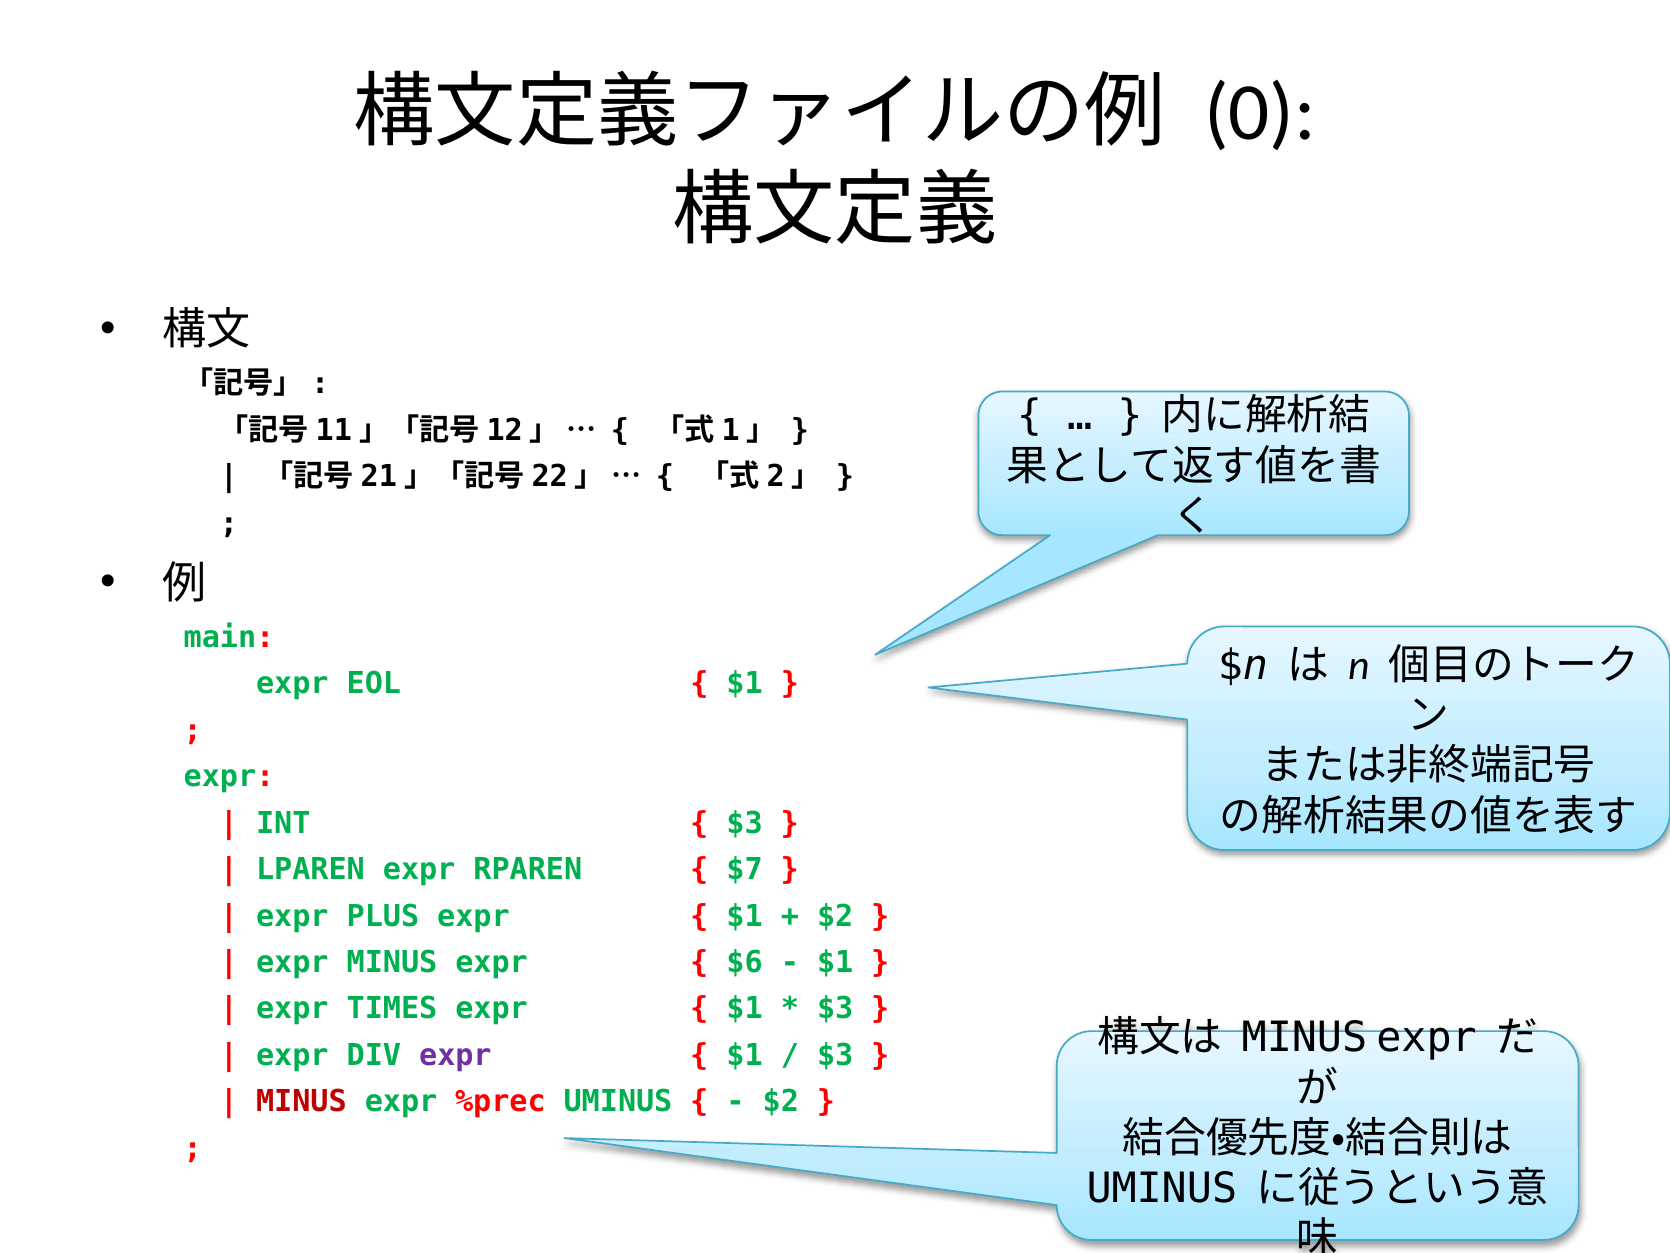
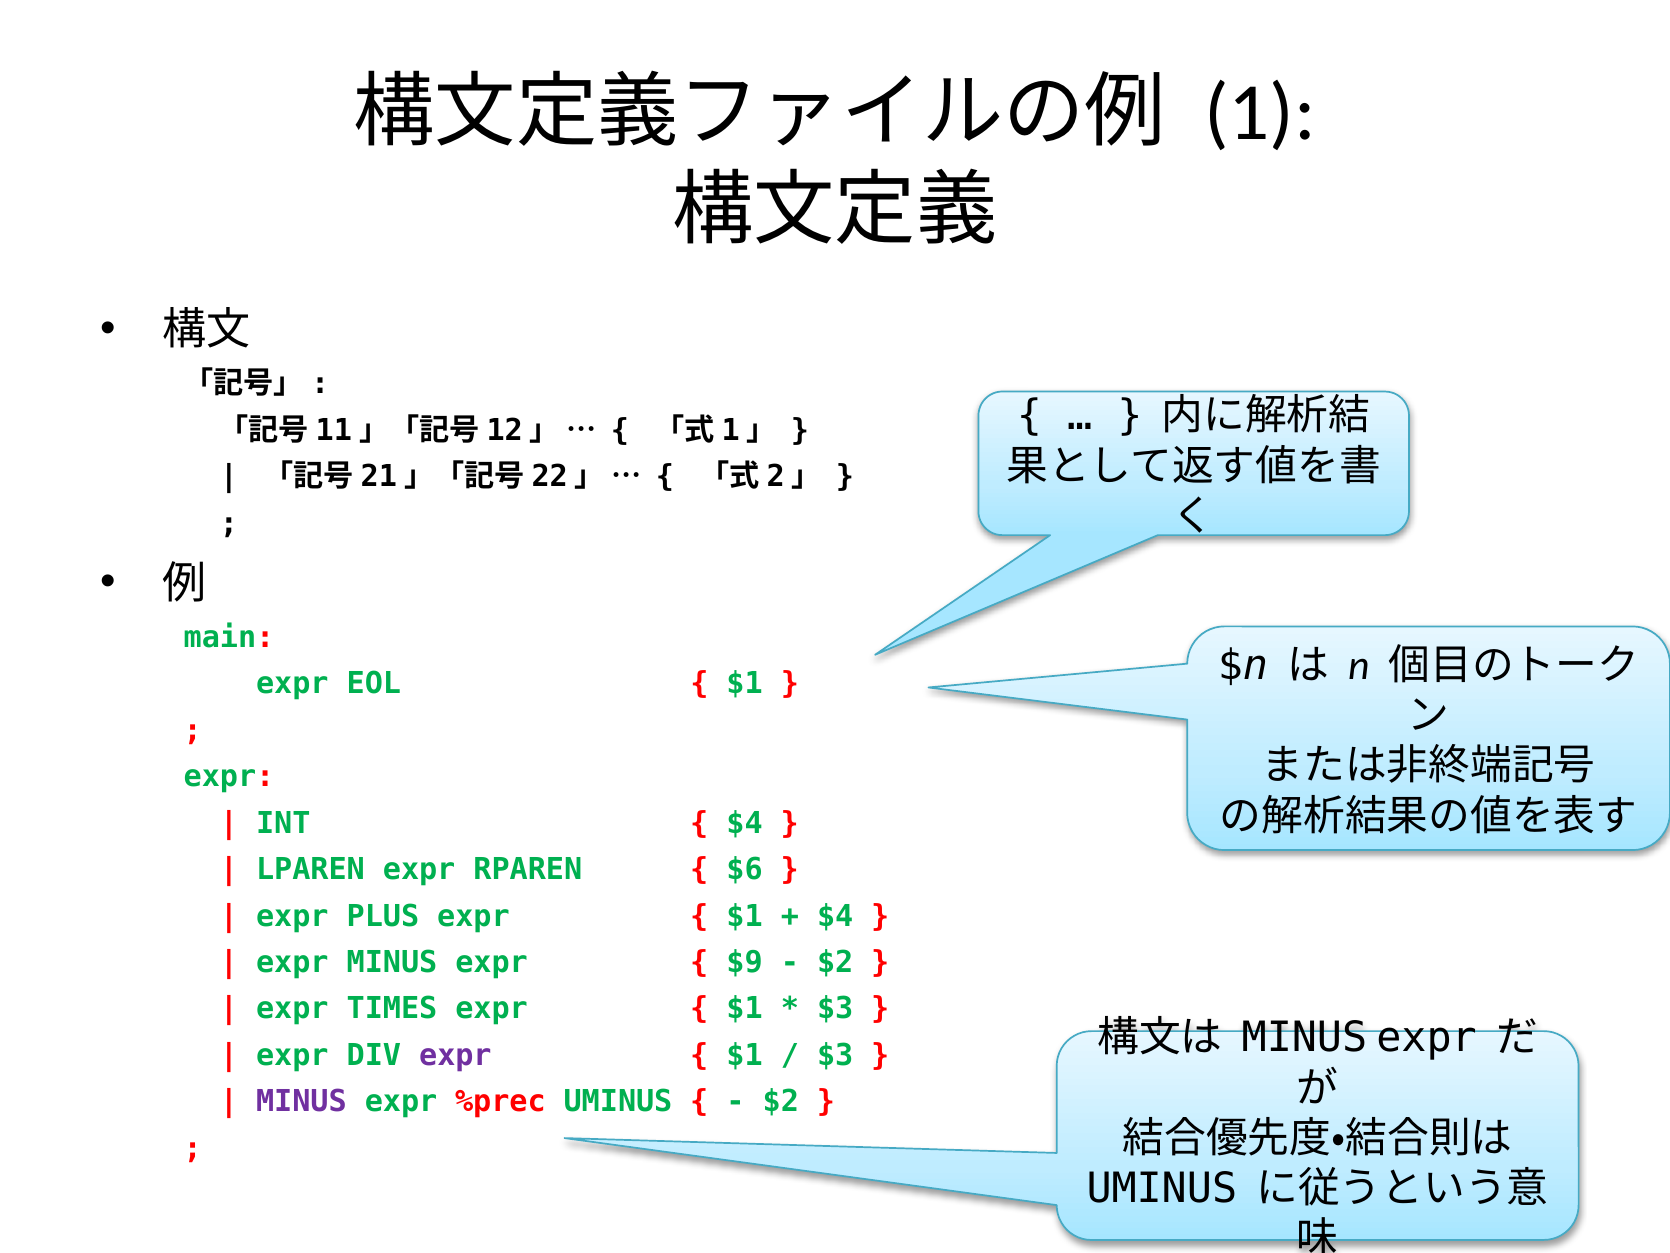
0: 0 -> 1 (1260, 113)
$3: $3 -> $4 (745, 823)
$7: $7 -> $6 (745, 869)
$2: $2 -> $4 (835, 916)
$6: $6 -> $9 (745, 962)
$1: $1 -> $2 (835, 962)
MINUS colour: red -> purple (301, 1101)
